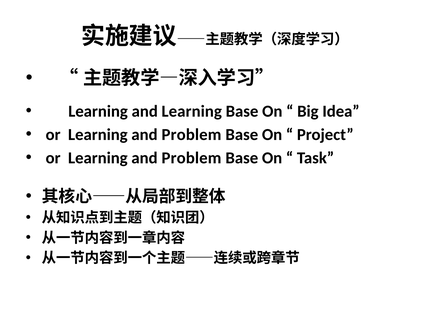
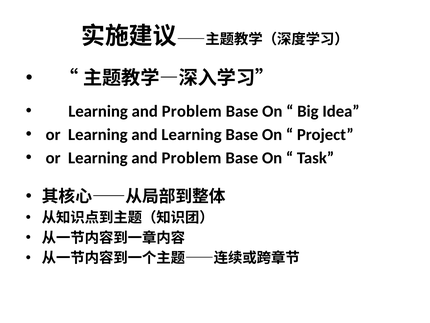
Learning: Learning -> Problem (192, 111)
Problem: Problem -> Learning (192, 134)
